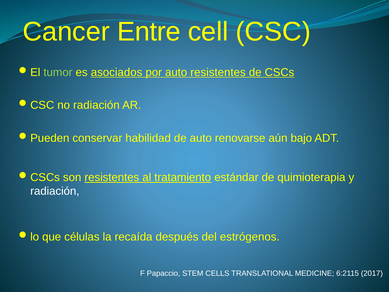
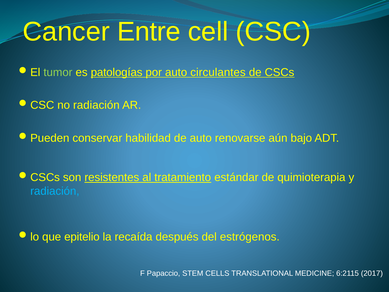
asociados: asociados -> patologías (117, 72)
auto resistentes: resistentes -> circulantes (218, 72)
radiación colour: white -> light blue (55, 191)
células: células -> epitelio (82, 237)
